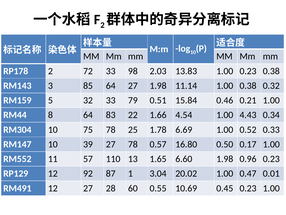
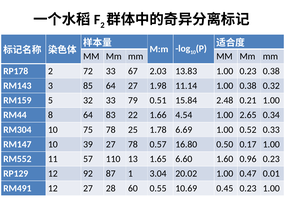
98: 98 -> 67 (133, 71)
0.46: 0.46 -> 2.48 (225, 100)
4.43: 4.43 -> 2.65 (248, 115)
6.60 1.98: 1.98 -> 1.60 (225, 159)
